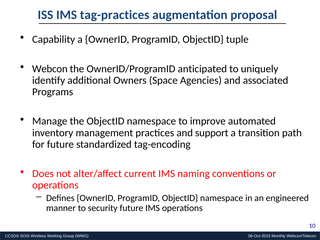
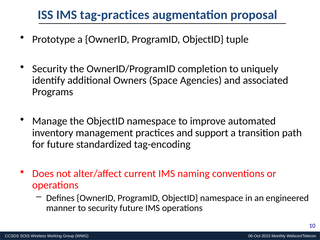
Capability: Capability -> Prototype (54, 39)
Webcon: Webcon -> Security (50, 69)
anticipated: anticipated -> completion (202, 69)
